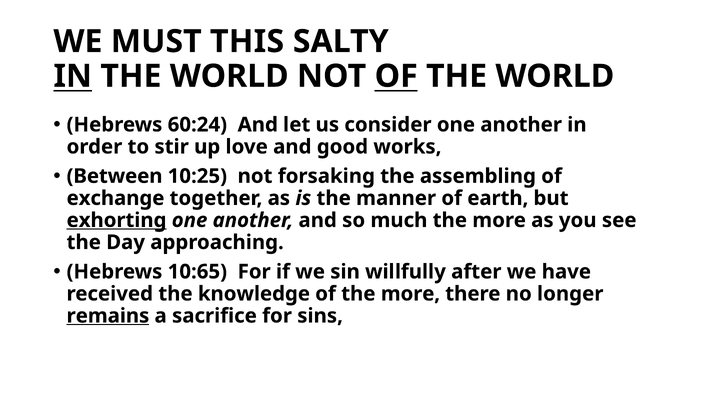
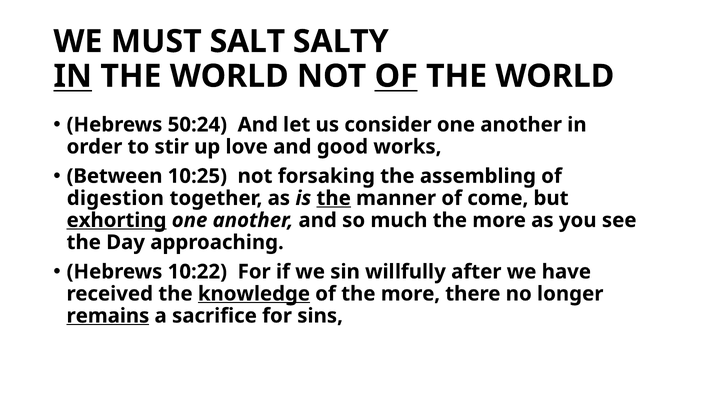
THIS: THIS -> SALT (247, 42)
60:24: 60:24 -> 50:24 (197, 125)
exchange: exchange -> digestion (115, 198)
the underline: none -> present (334, 198)
earth: earth -> come (498, 198)
10:65: 10:65 -> 10:22 (197, 272)
knowledge underline: none -> present (254, 294)
